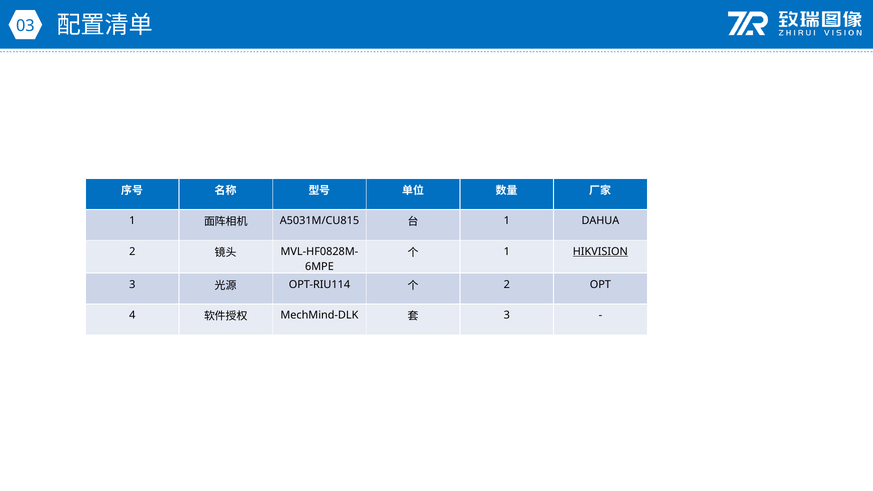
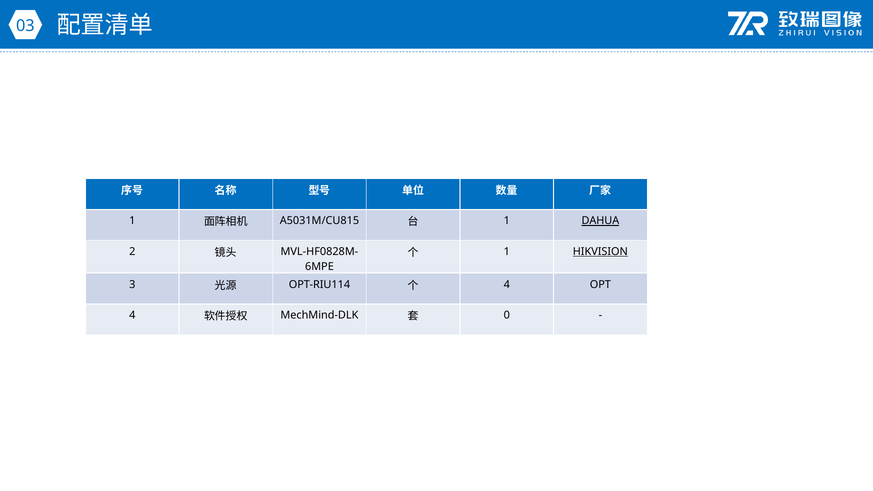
DAHUA underline: none -> present (600, 221)
2: 2 -> 4 (507, 284)
3: 3 -> 0 (507, 315)
